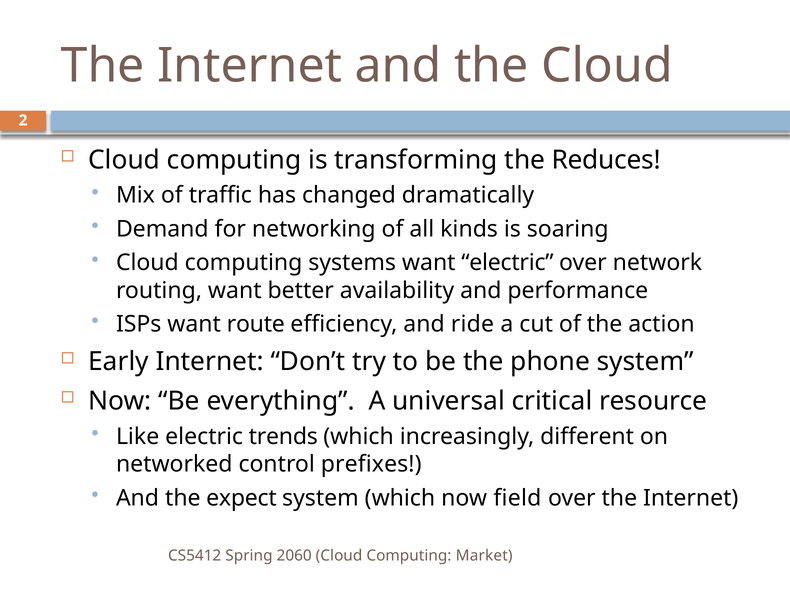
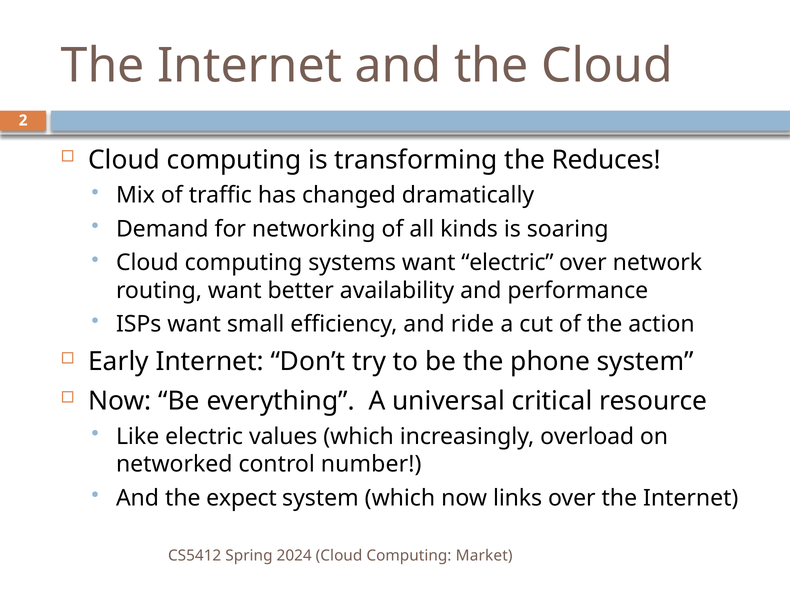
route: route -> small (256, 324)
trends: trends -> values (283, 436)
different: different -> overload (587, 436)
prefixes: prefixes -> number (371, 464)
field: field -> links (518, 497)
2060: 2060 -> 2024 (294, 555)
